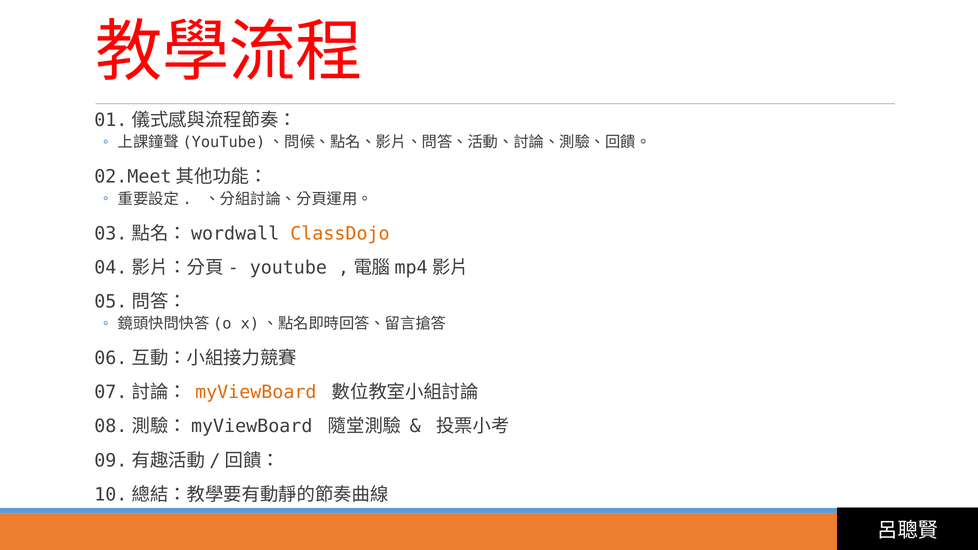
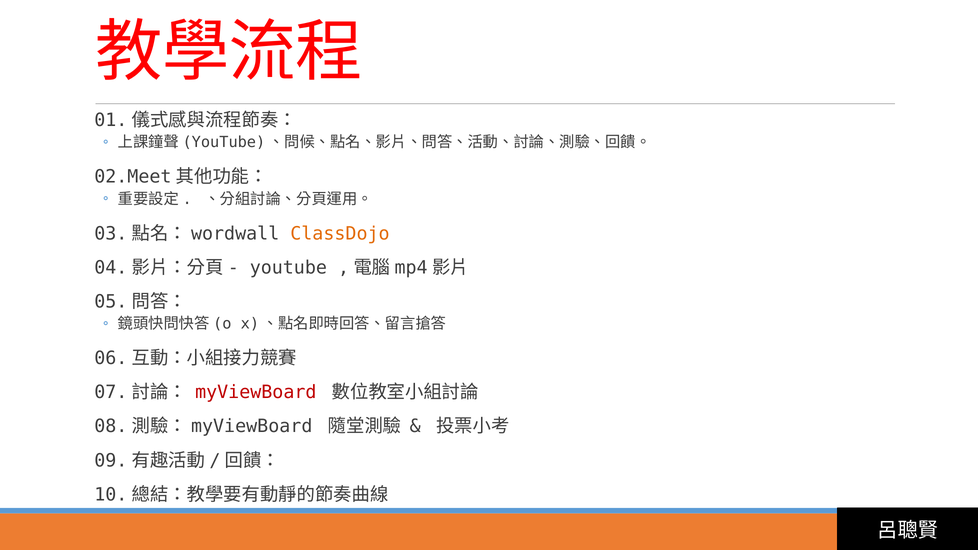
myViewBoard colour: orange -> red (256, 392)
